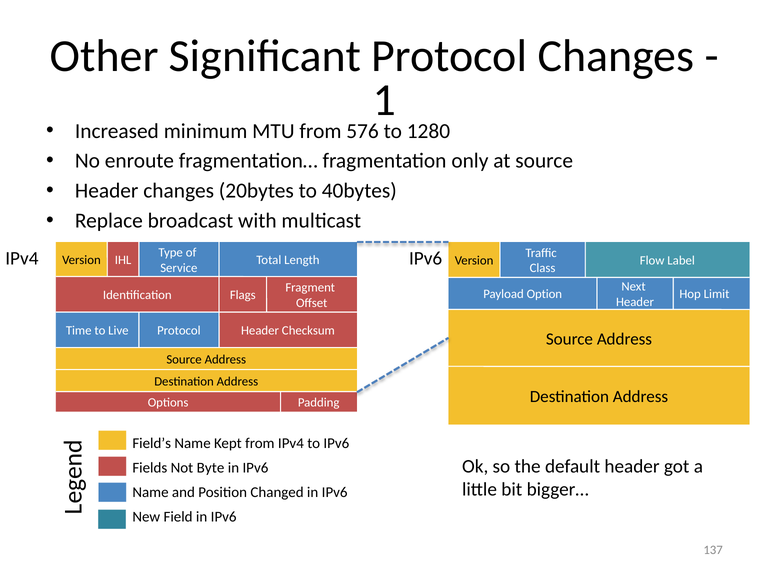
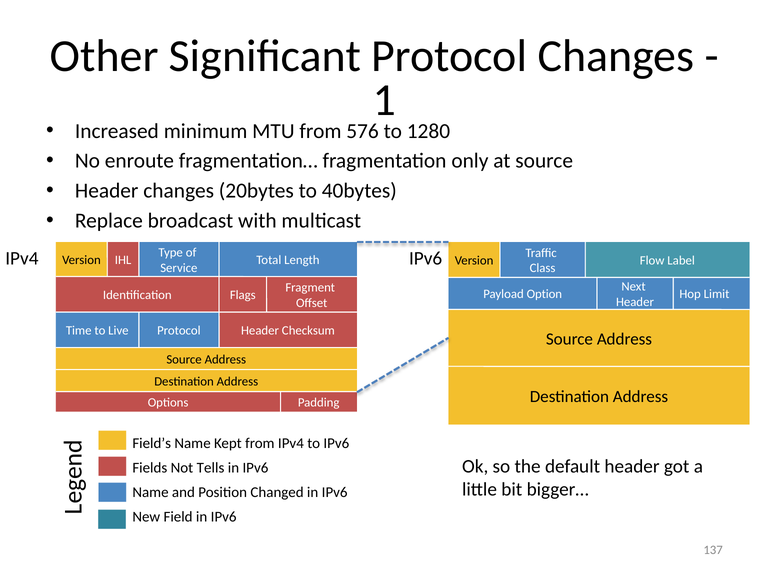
Byte: Byte -> Tells (211, 468)
